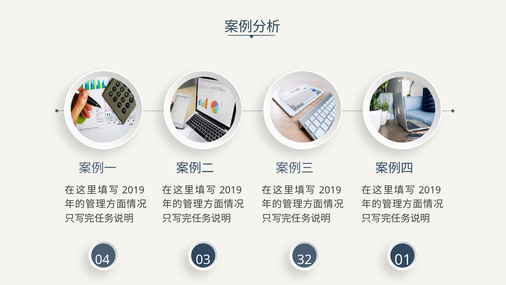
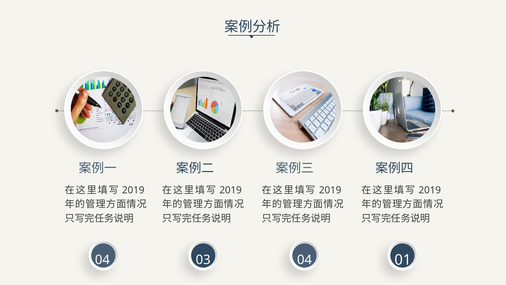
03 32: 32 -> 04 (304, 259)
